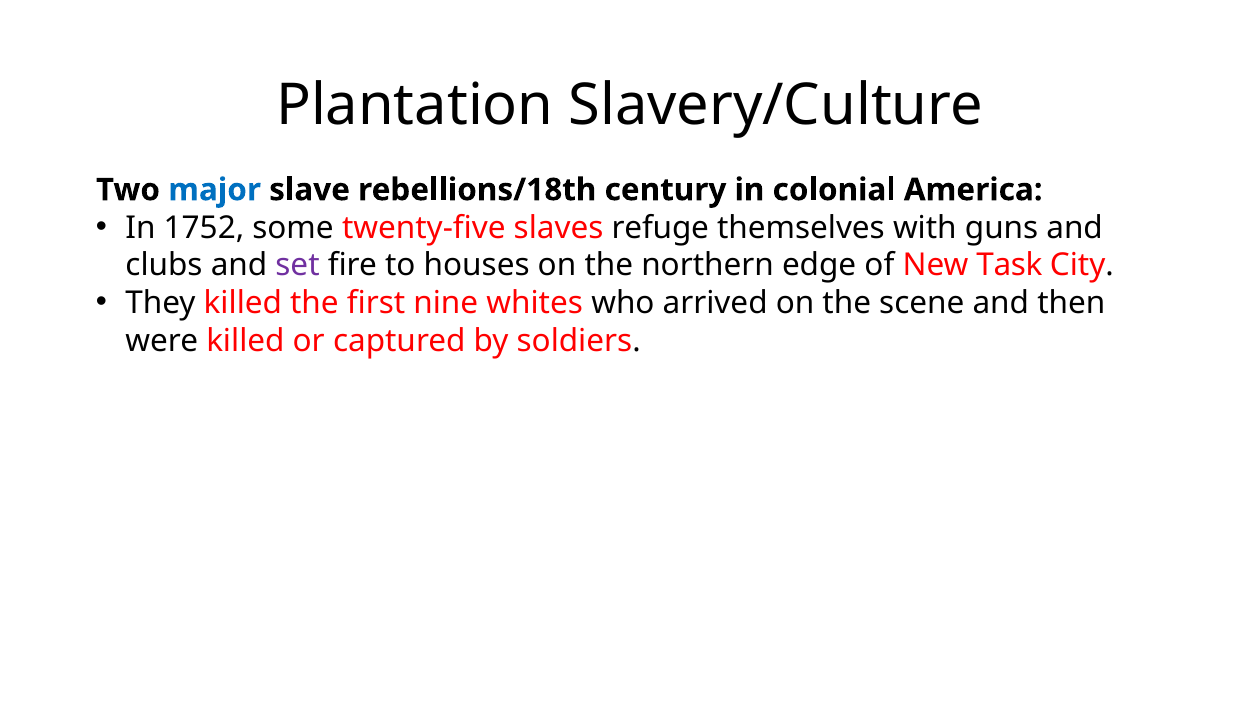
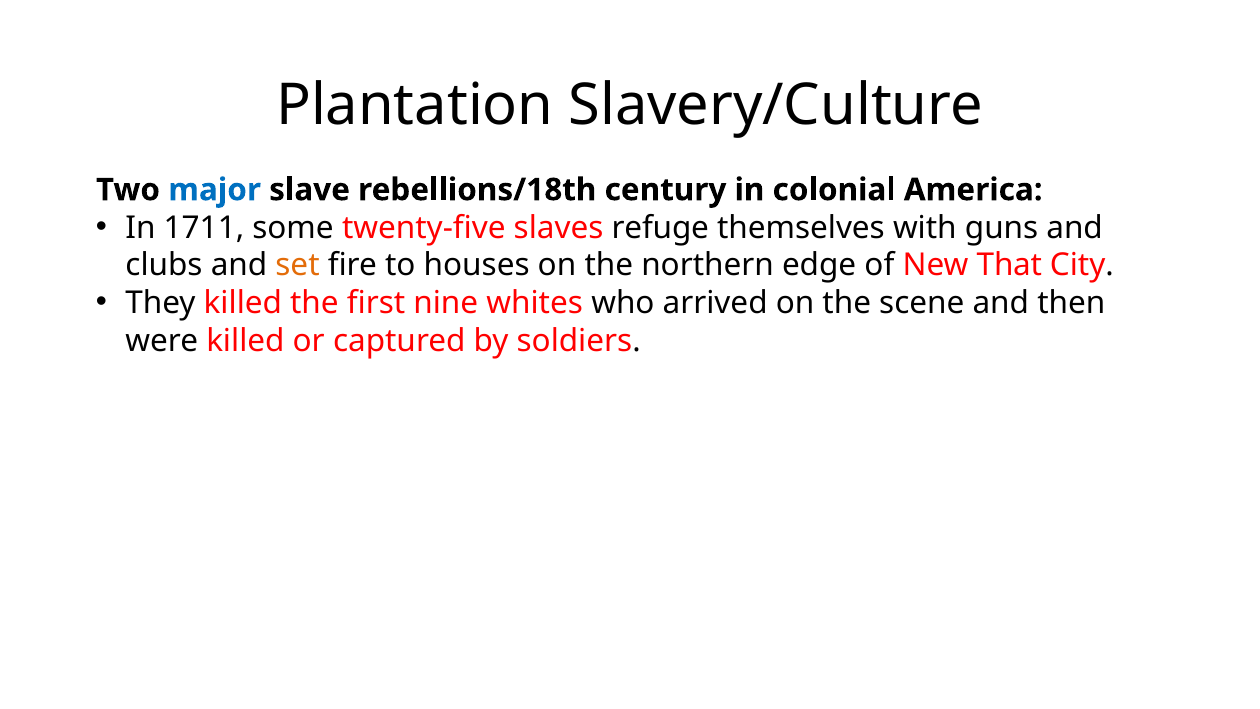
1752: 1752 -> 1711 (204, 228)
set colour: purple -> orange (298, 265)
Task: Task -> That (1009, 265)
